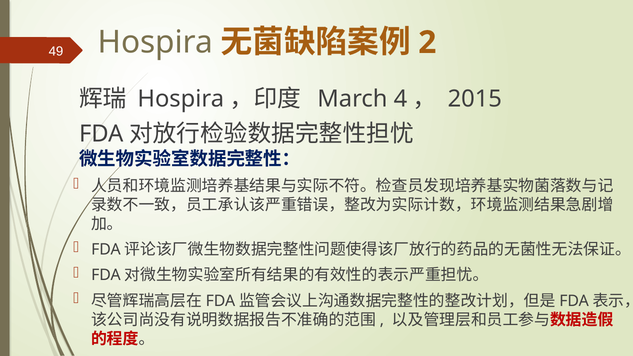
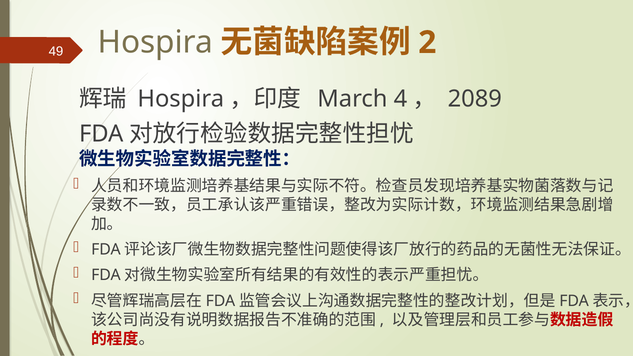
2015: 2015 -> 2089 (475, 99)
